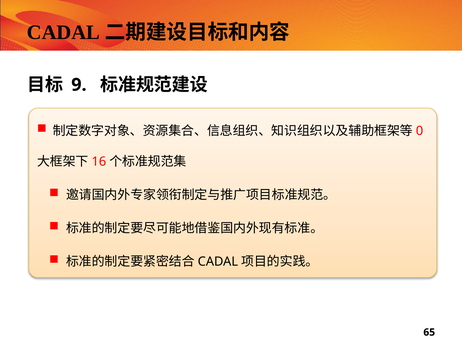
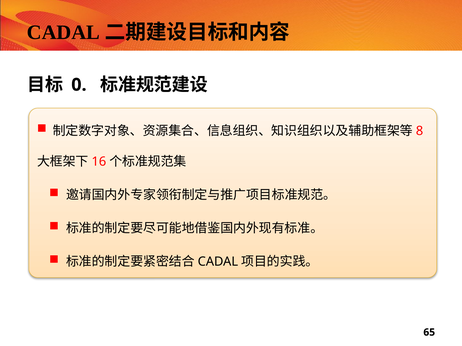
9: 9 -> 0 (79, 85)
0: 0 -> 8 (420, 131)
